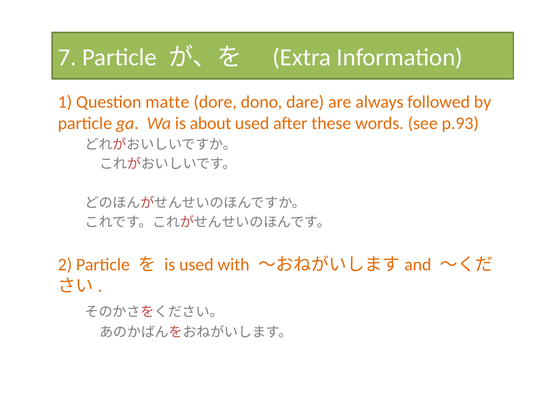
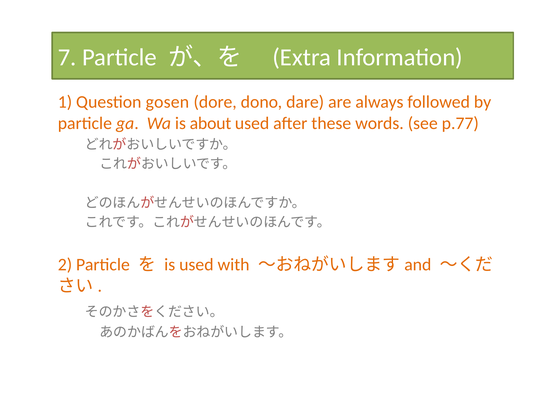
matte: matte -> gosen (167, 102)
p.93: p.93 -> p.77 (460, 123)
